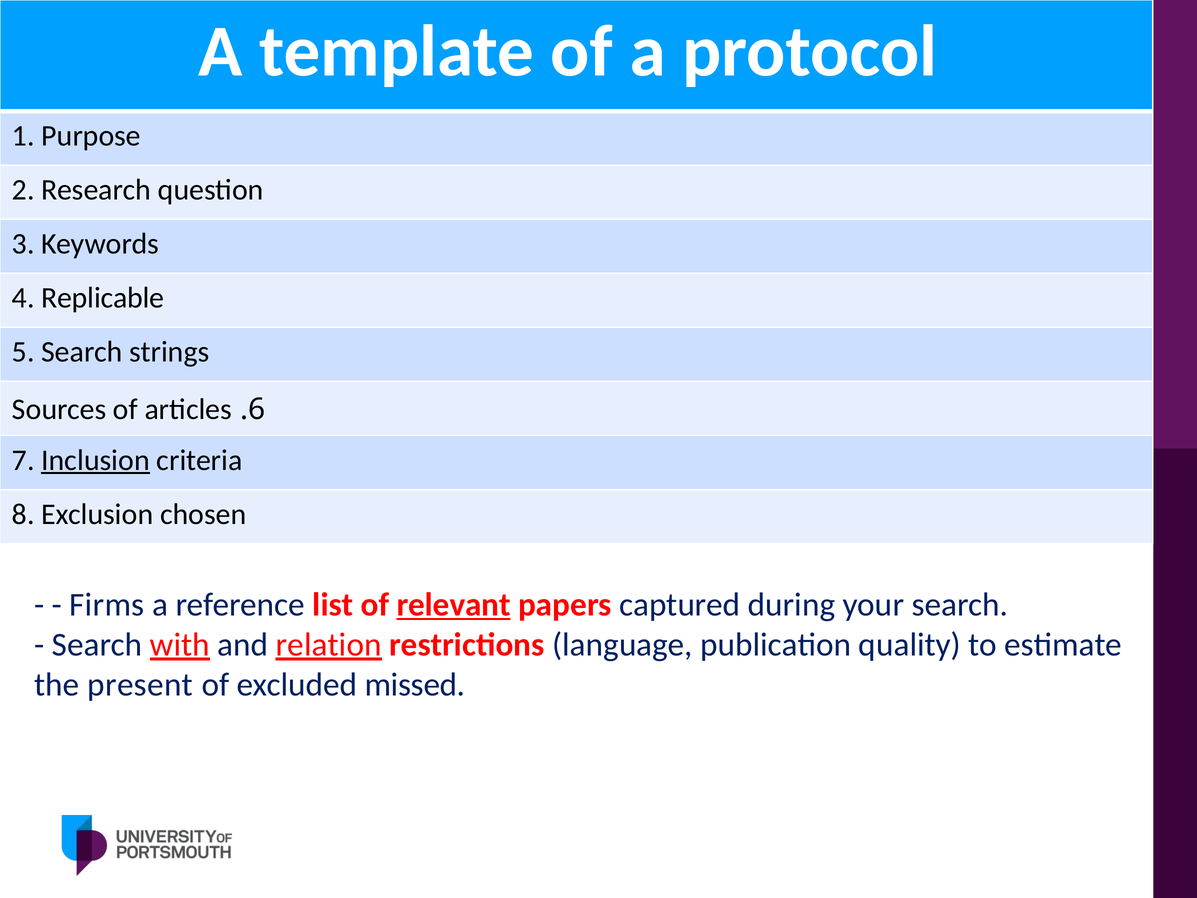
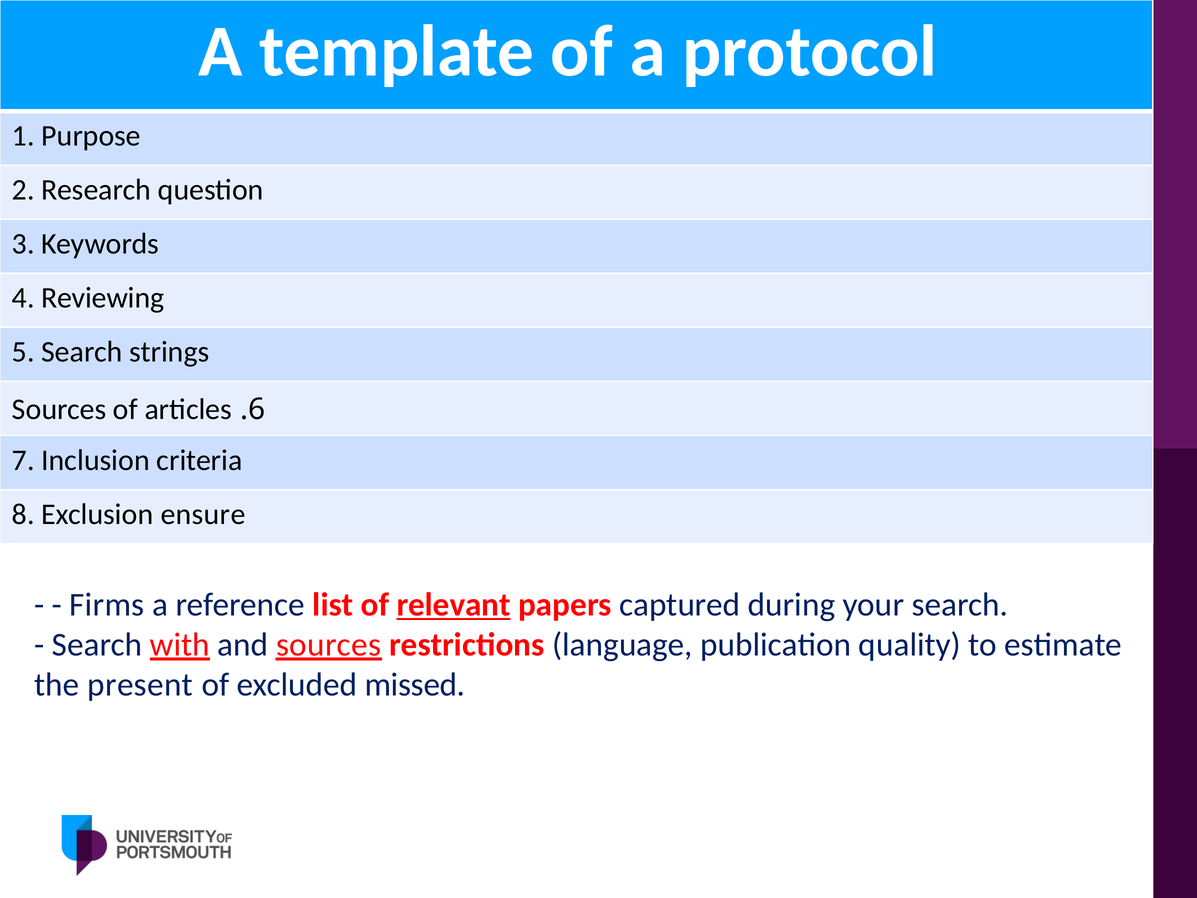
Replicable: Replicable -> Reviewing (103, 298)
Inclusion underline: present -> none (96, 460)
chosen: chosen -> ensure (203, 514)
and relation: relation -> sources (329, 645)
